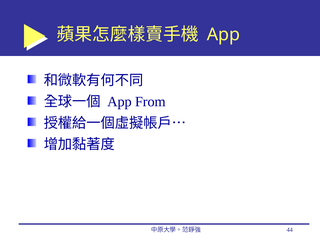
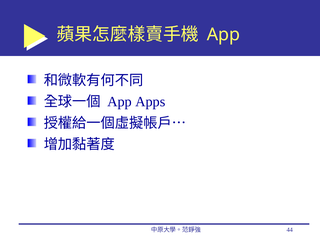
From: From -> Apps (150, 102)
